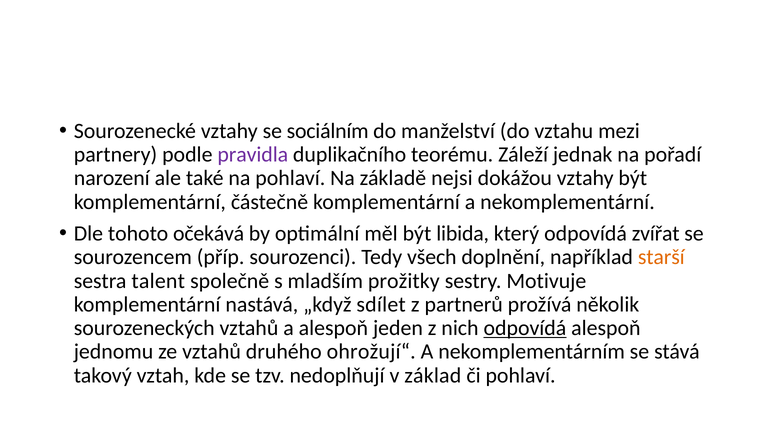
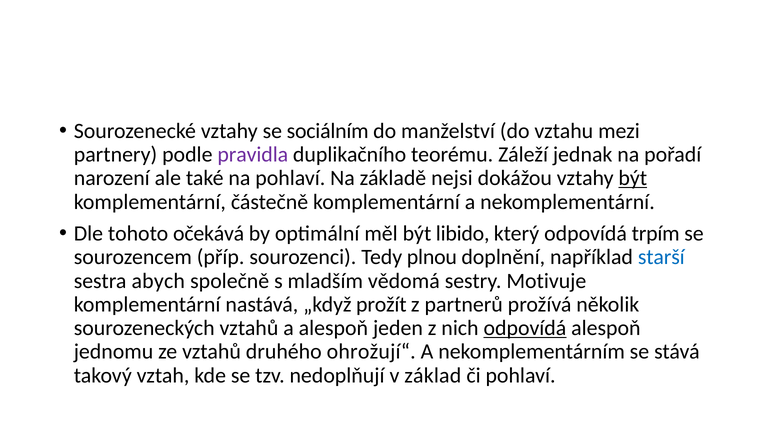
být underline: none -> present (633, 178)
libida: libida -> libido (463, 234)
zvířat: zvířat -> trpím (656, 234)
všech: všech -> plnou (432, 257)
starší colour: orange -> blue (661, 257)
talent: talent -> abych (158, 281)
prožitky: prožitky -> vědomá (404, 281)
sdílet: sdílet -> prožít (381, 304)
